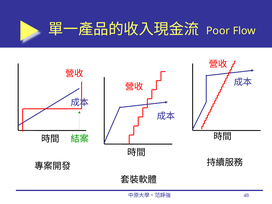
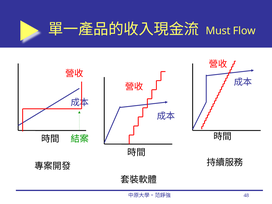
Poor: Poor -> Must (218, 31)
